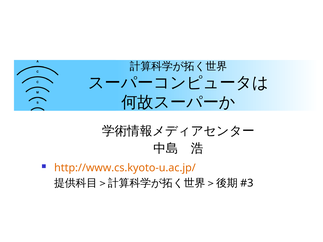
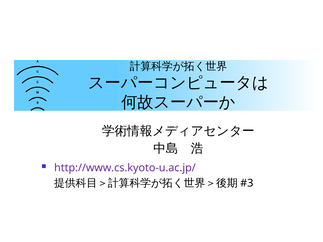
http://www.cs.kyoto-u.ac.jp/ colour: orange -> purple (125, 168)
